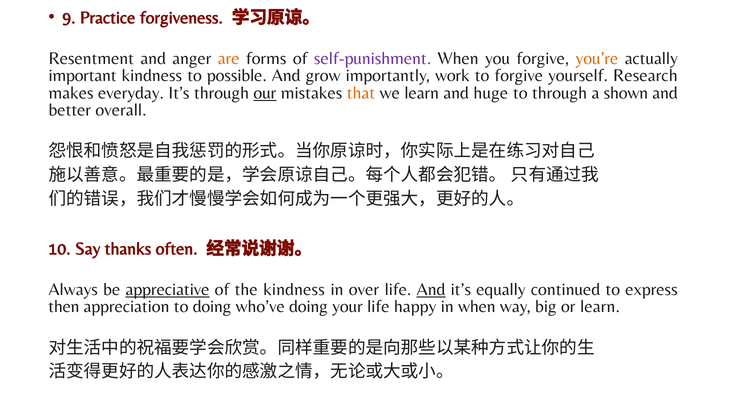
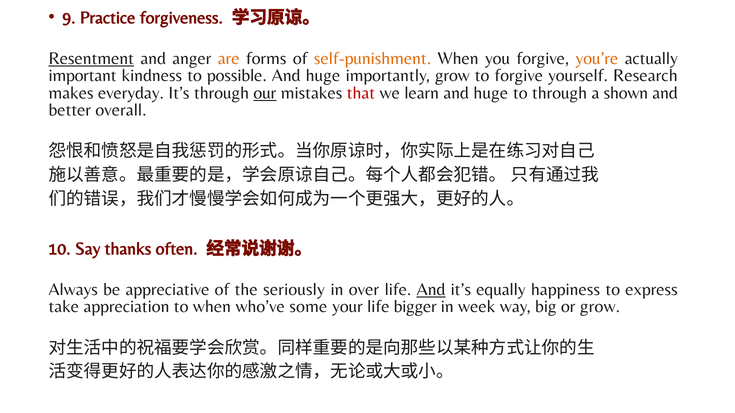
Resentment underline: none -> present (91, 59)
self-punishment colour: purple -> orange (373, 59)
grow: grow -> huge (323, 76)
importantly work: work -> grow (452, 76)
that colour: orange -> red (361, 93)
appreciative underline: present -> none (168, 290)
the kindness: kindness -> seriously (294, 290)
continued: continued -> happiness (566, 290)
then: then -> take (64, 307)
to doing: doing -> when (212, 307)
who’ve doing: doing -> some (308, 307)
happy: happy -> bigger (415, 307)
in when: when -> week (477, 307)
or learn: learn -> grow (600, 307)
